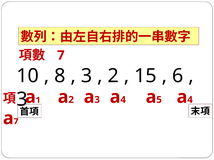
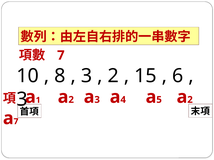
4: 4 -> 2 (190, 100)
